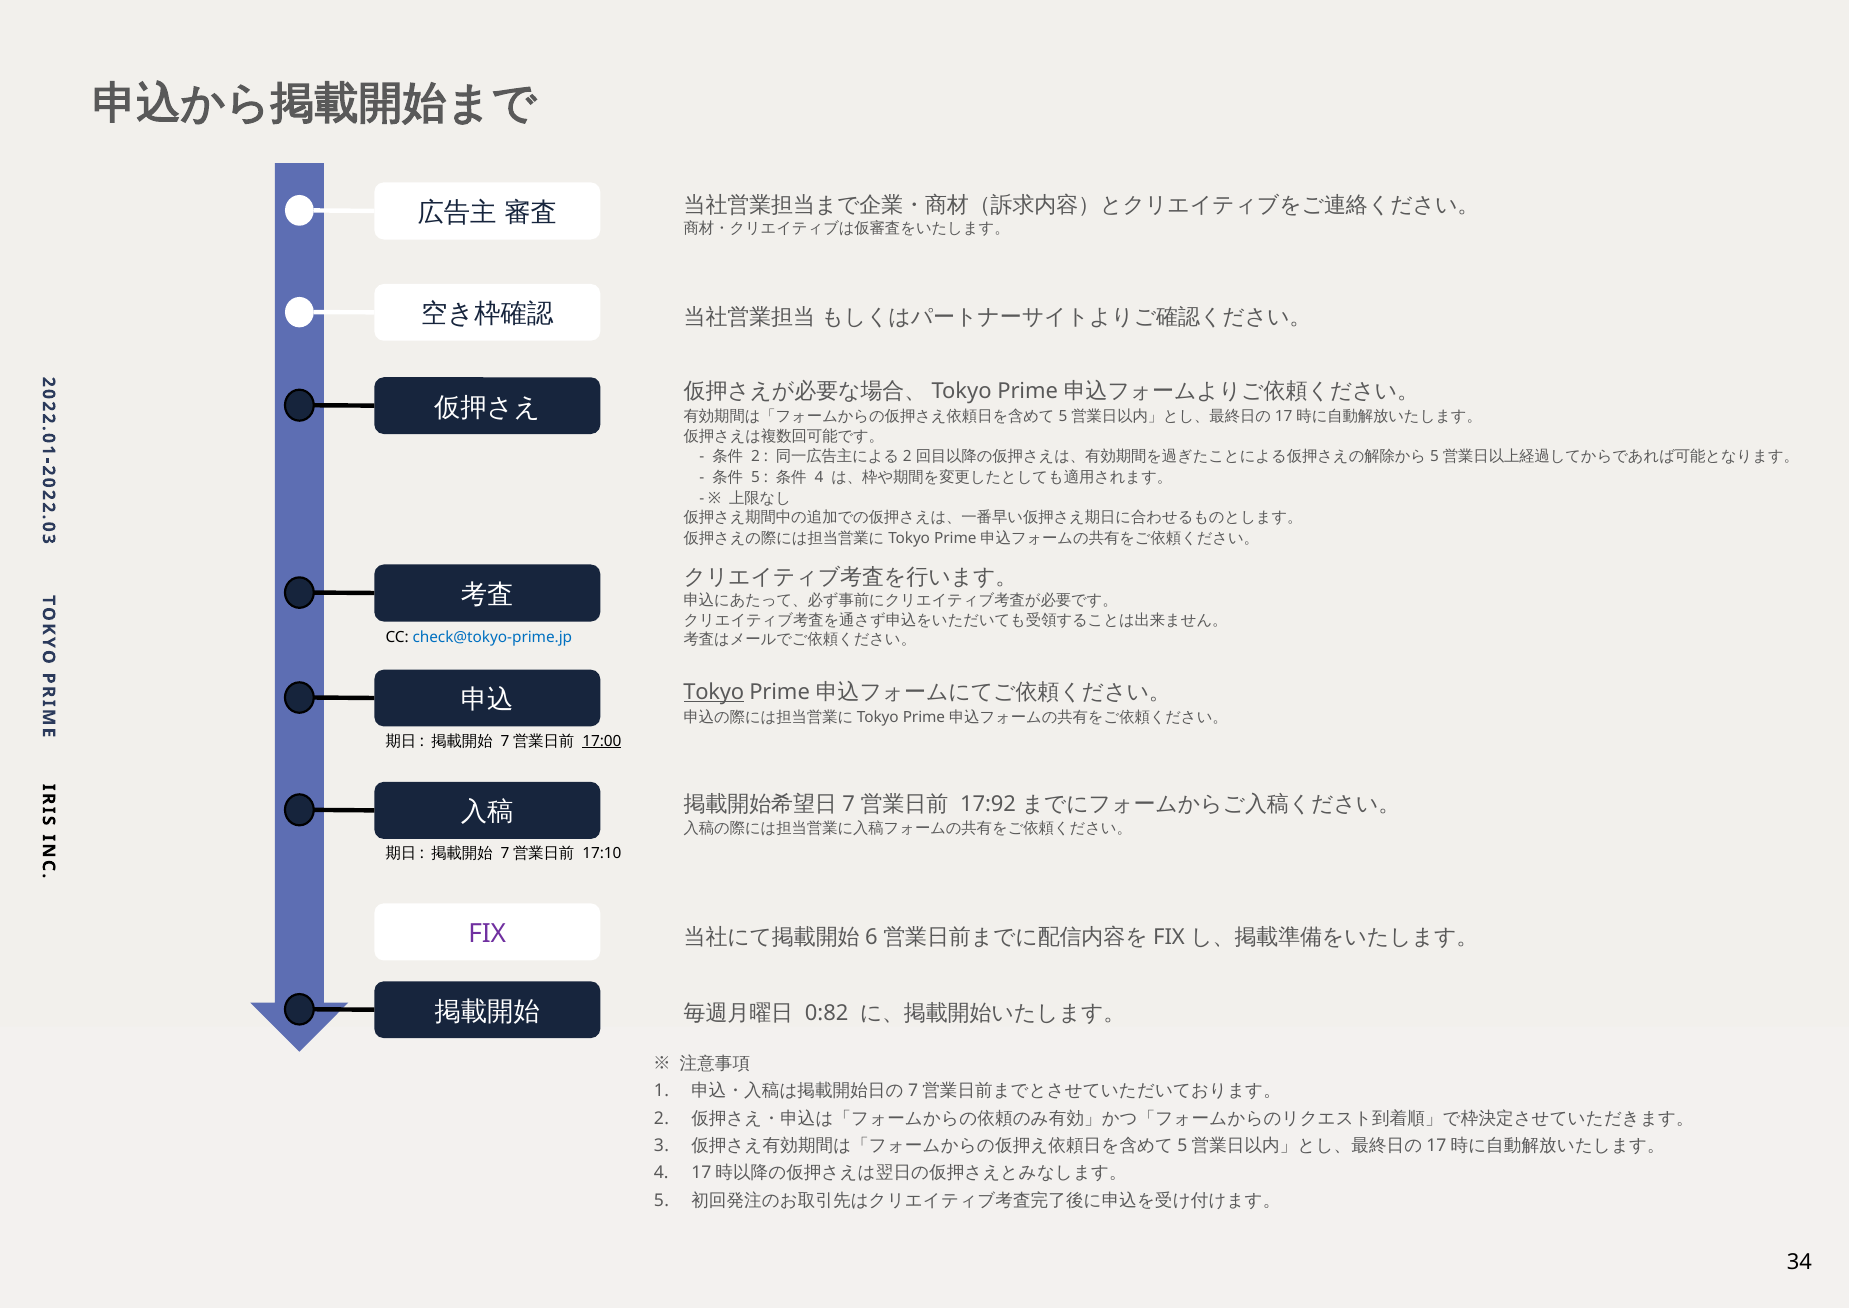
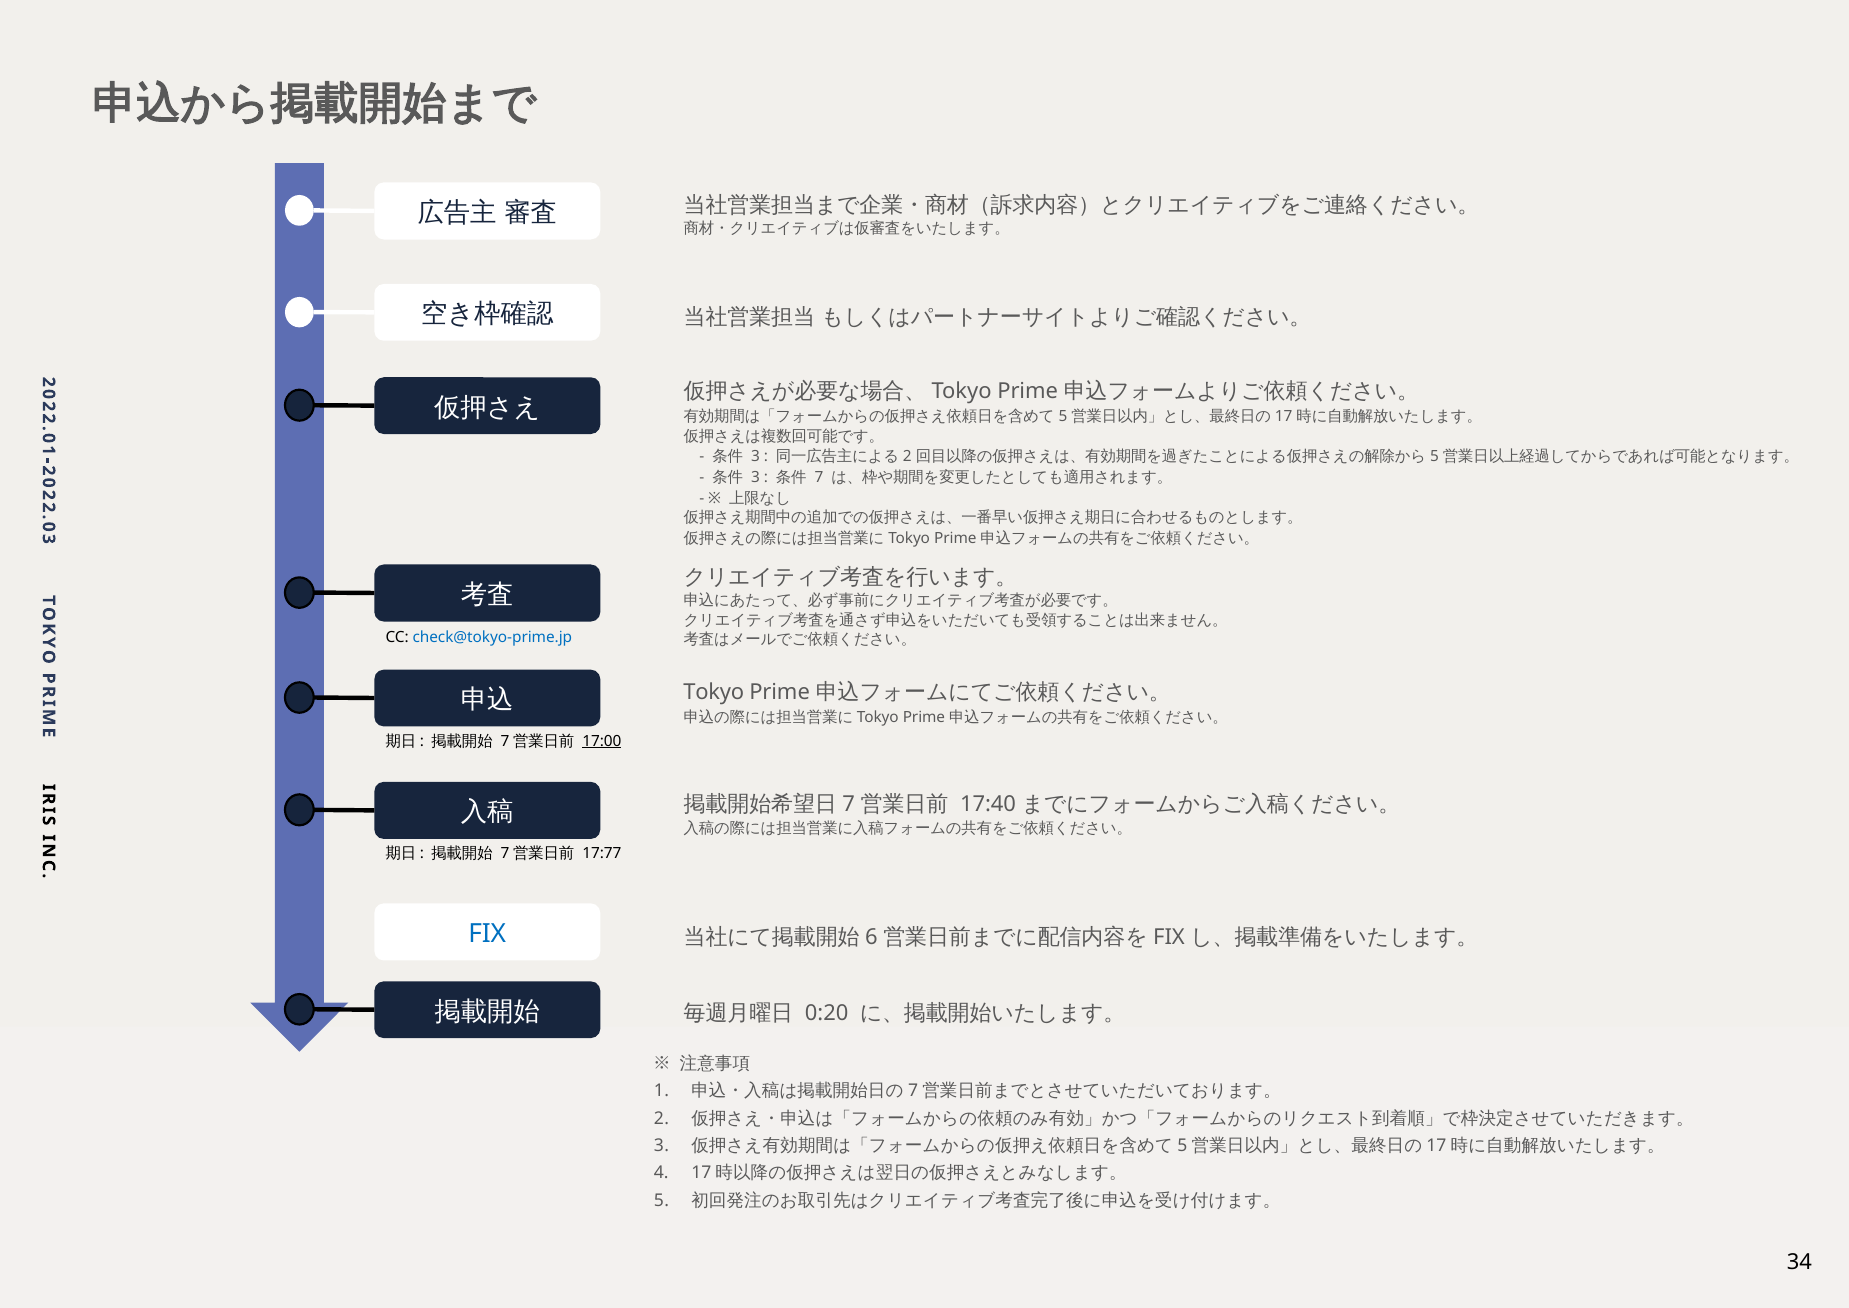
2: 2 -> 3 (756, 457)
5: 5 -> 3 (756, 477)
4: 4 -> 7 (819, 477)
Tokyo underline: present -> none (714, 692)
17:92: 17:92 -> 17:40 (988, 804)
17:10: 17:10 -> 17:77 (602, 853)
FIX colour: purple -> blue (487, 933)
0:82: 0:82 -> 0:20 (827, 1013)
